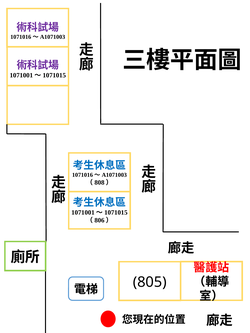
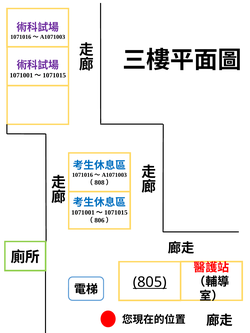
805 underline: none -> present (150, 282)
